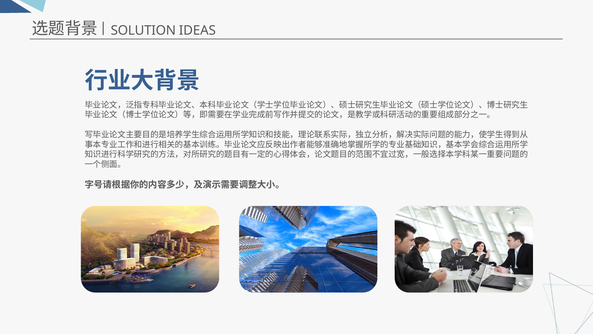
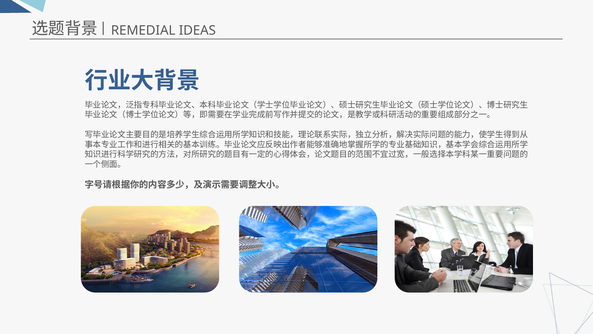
SOLUTION: SOLUTION -> REMEDIAL (143, 31)
